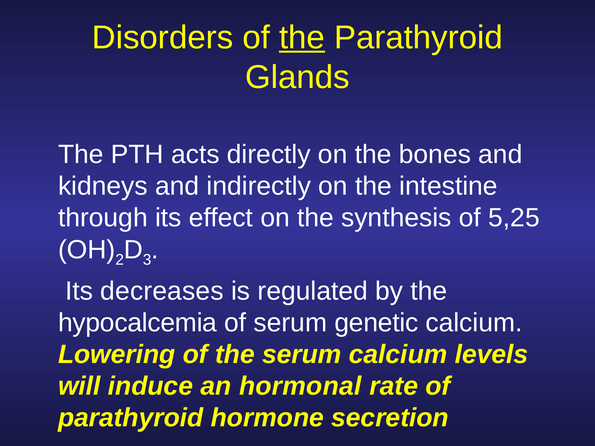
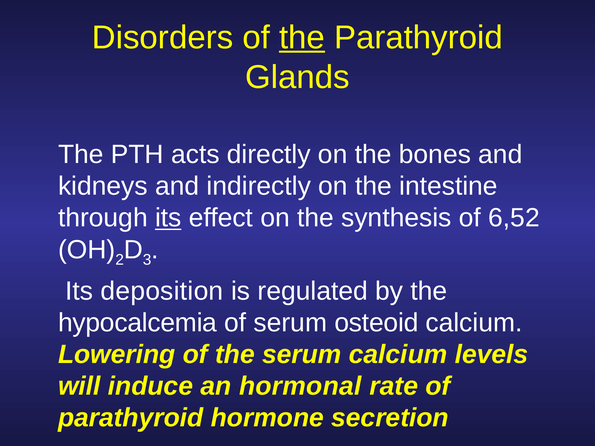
its underline: none -> present (168, 218)
5,25: 5,25 -> 6,52 (514, 218)
decreases: decreases -> deposition (162, 291)
genetic: genetic -> osteoid (376, 323)
